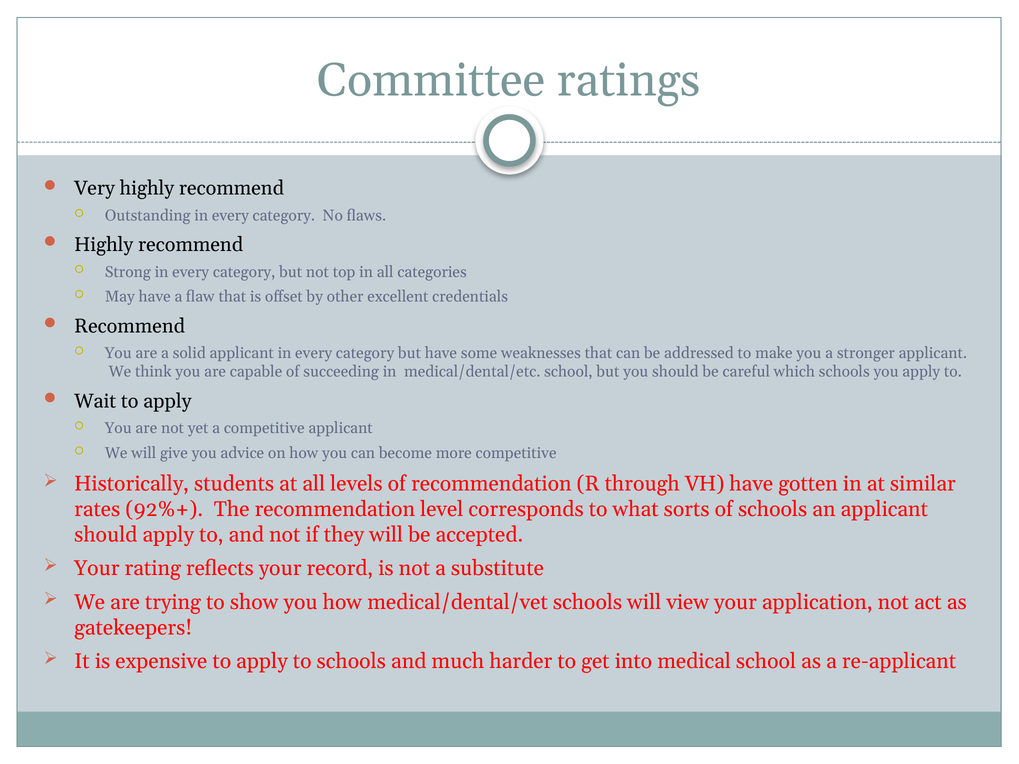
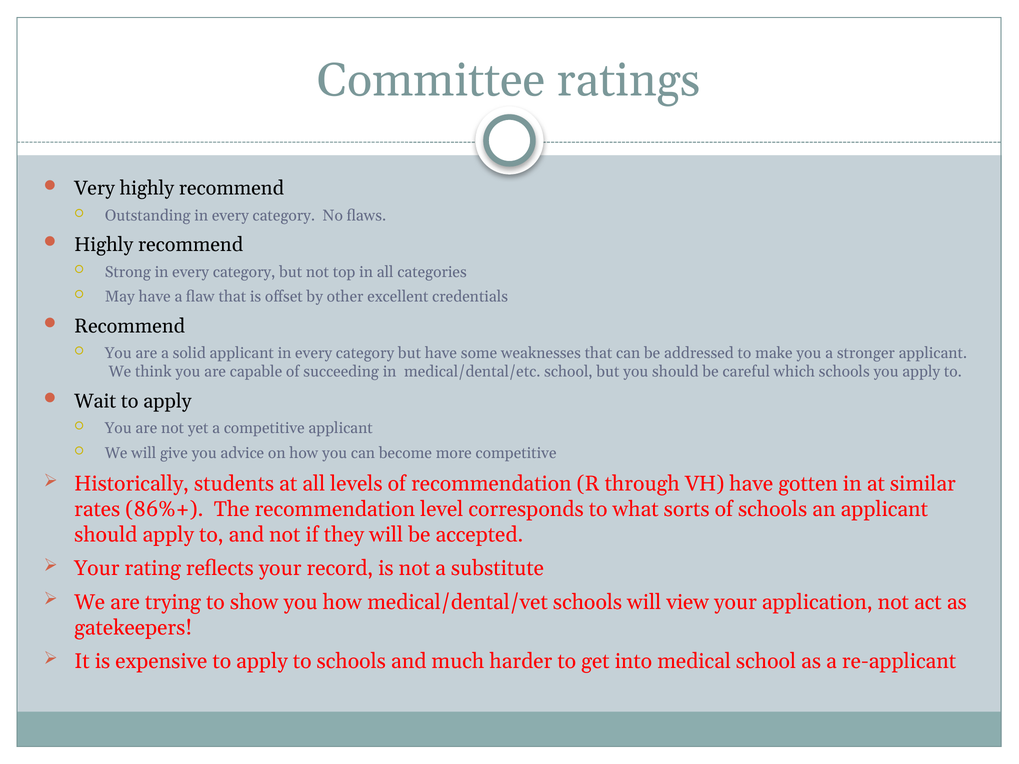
92%+: 92%+ -> 86%+ (164, 509)
